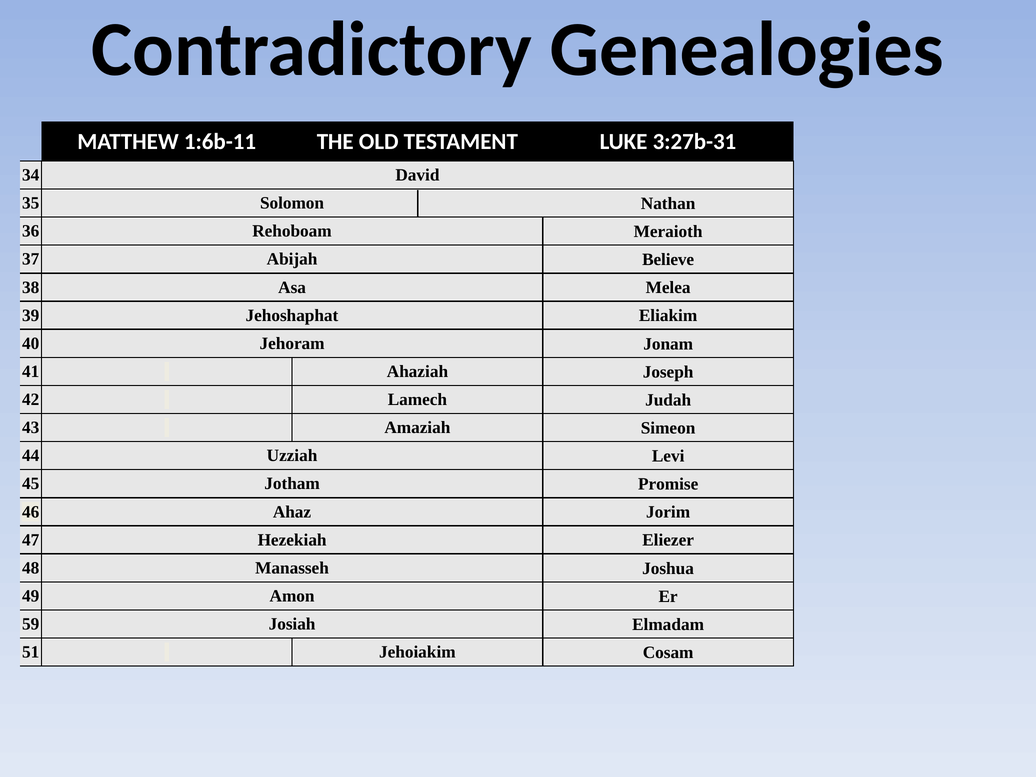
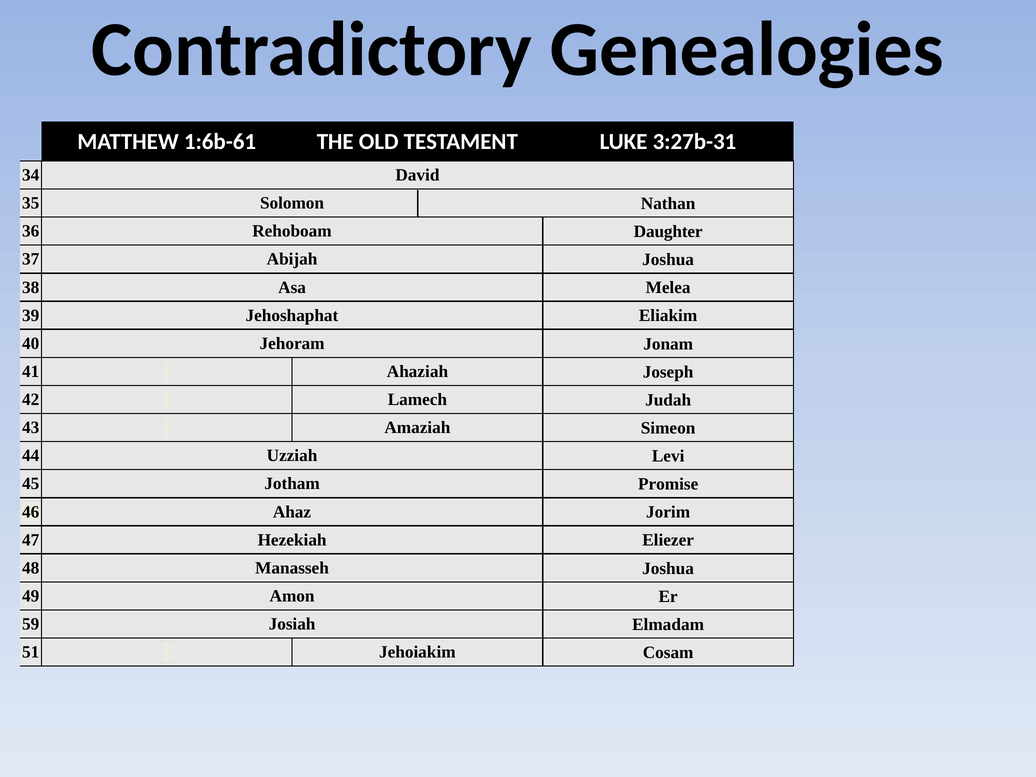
1:6b-11: 1:6b-11 -> 1:6b-61 (220, 142)
Meraioth: Meraioth -> Daughter (668, 232)
Abijah Believe: Believe -> Joshua (668, 260)
